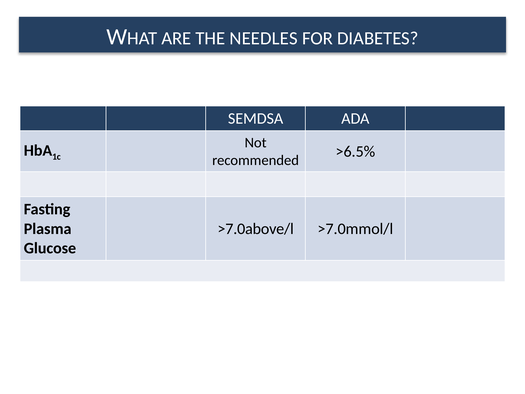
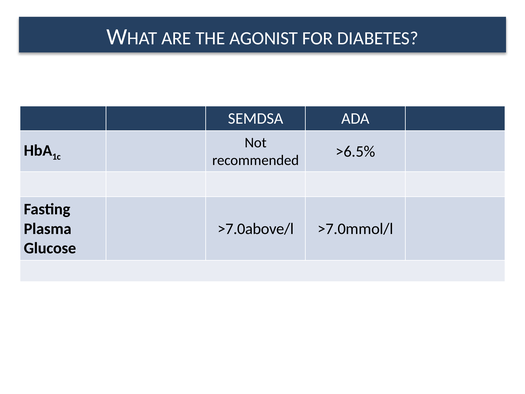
NEEDLES: NEEDLES -> AGONIST (264, 38)
